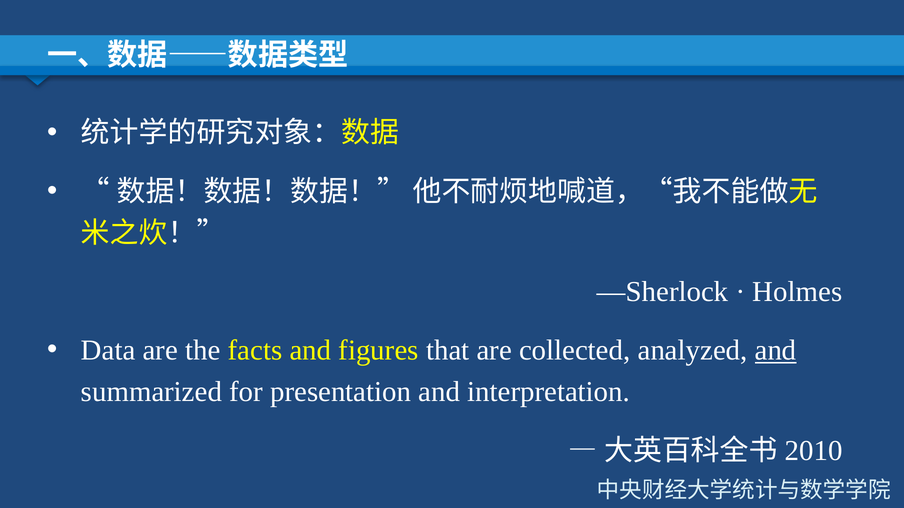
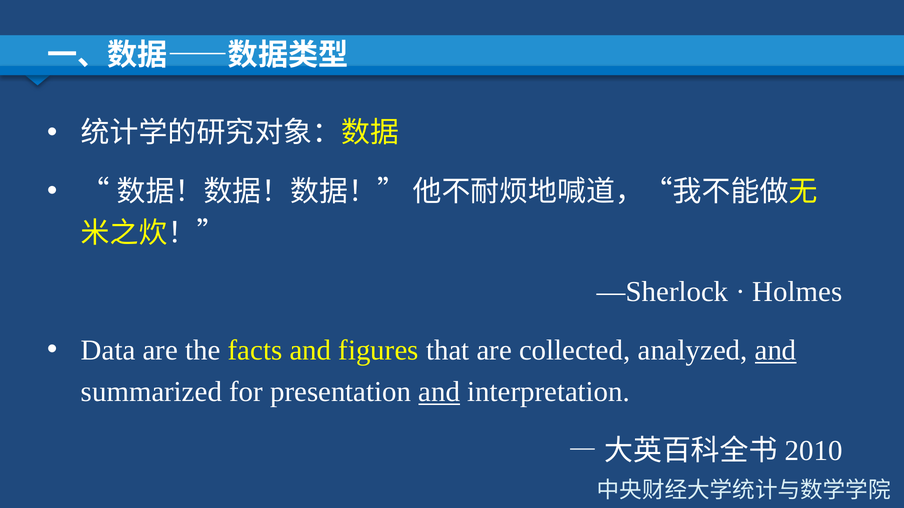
and underline: none -> present (439, 392)
